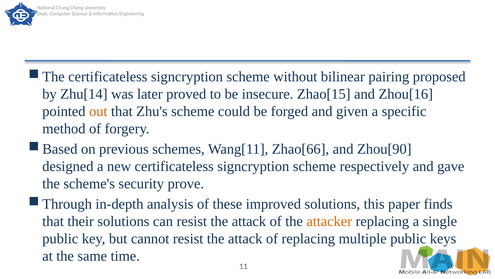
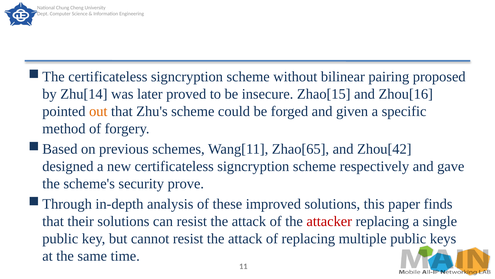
Zhao[66: Zhao[66 -> Zhao[65 (301, 149)
Zhou[90: Zhou[90 -> Zhou[42 (384, 149)
attacker colour: orange -> red (329, 221)
